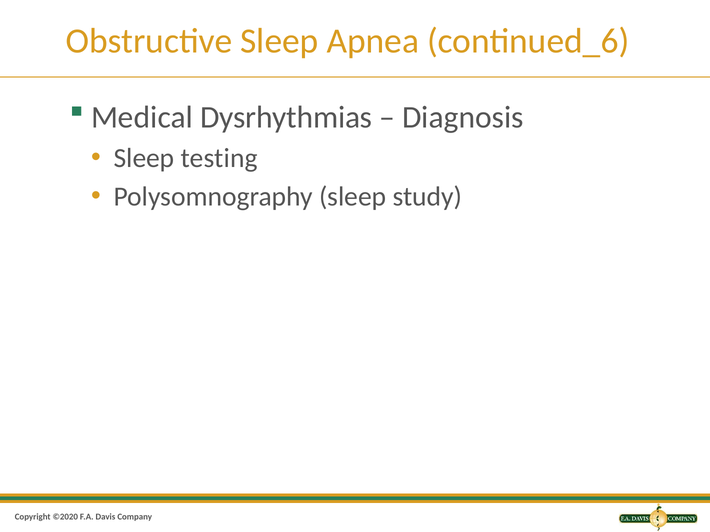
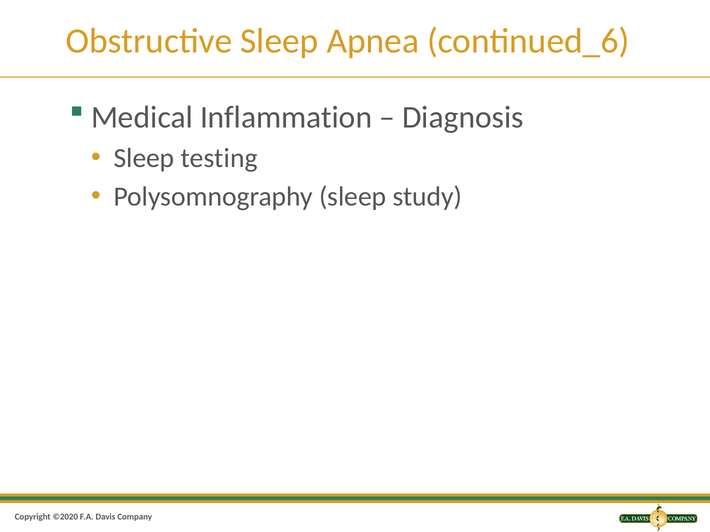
Dysrhythmias: Dysrhythmias -> Inflammation (286, 117)
